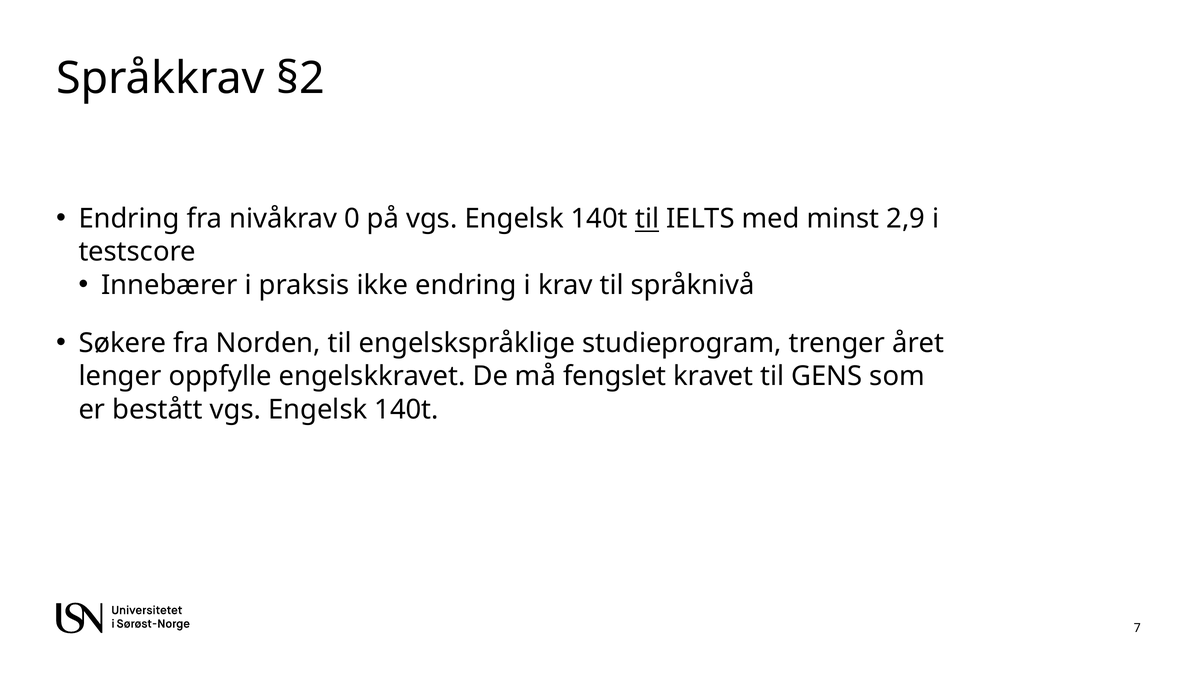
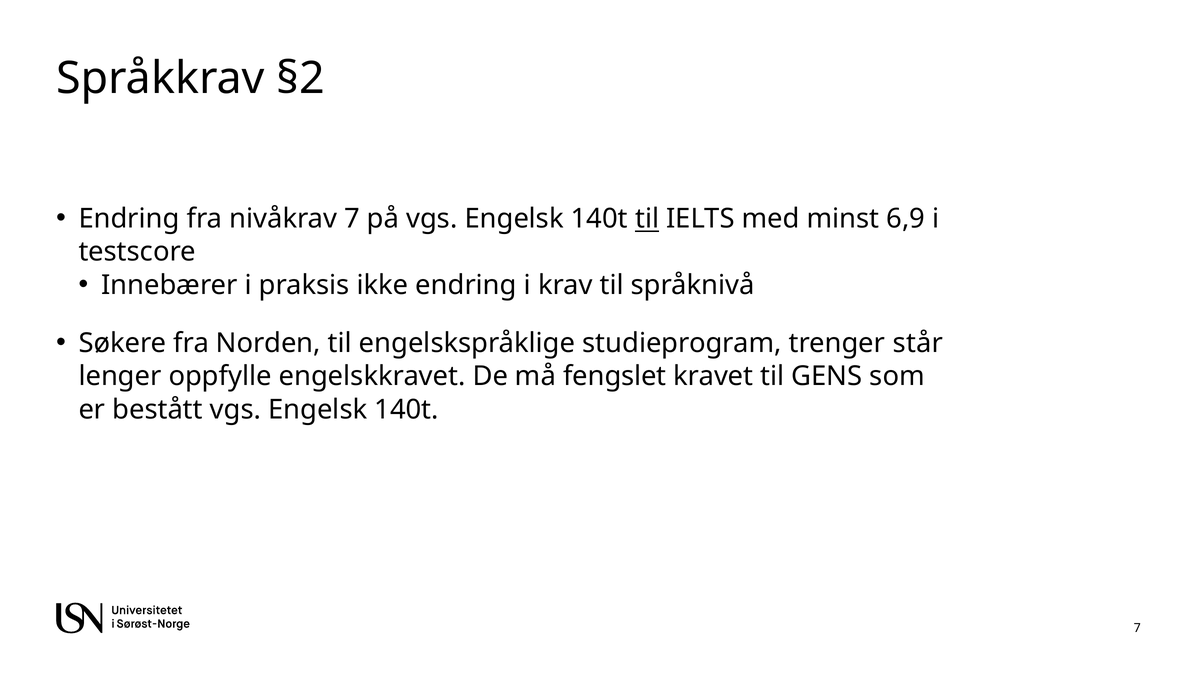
nivåkrav 0: 0 -> 7 (352, 218)
2,9: 2,9 -> 6,9 (906, 218)
året: året -> står (918, 343)
